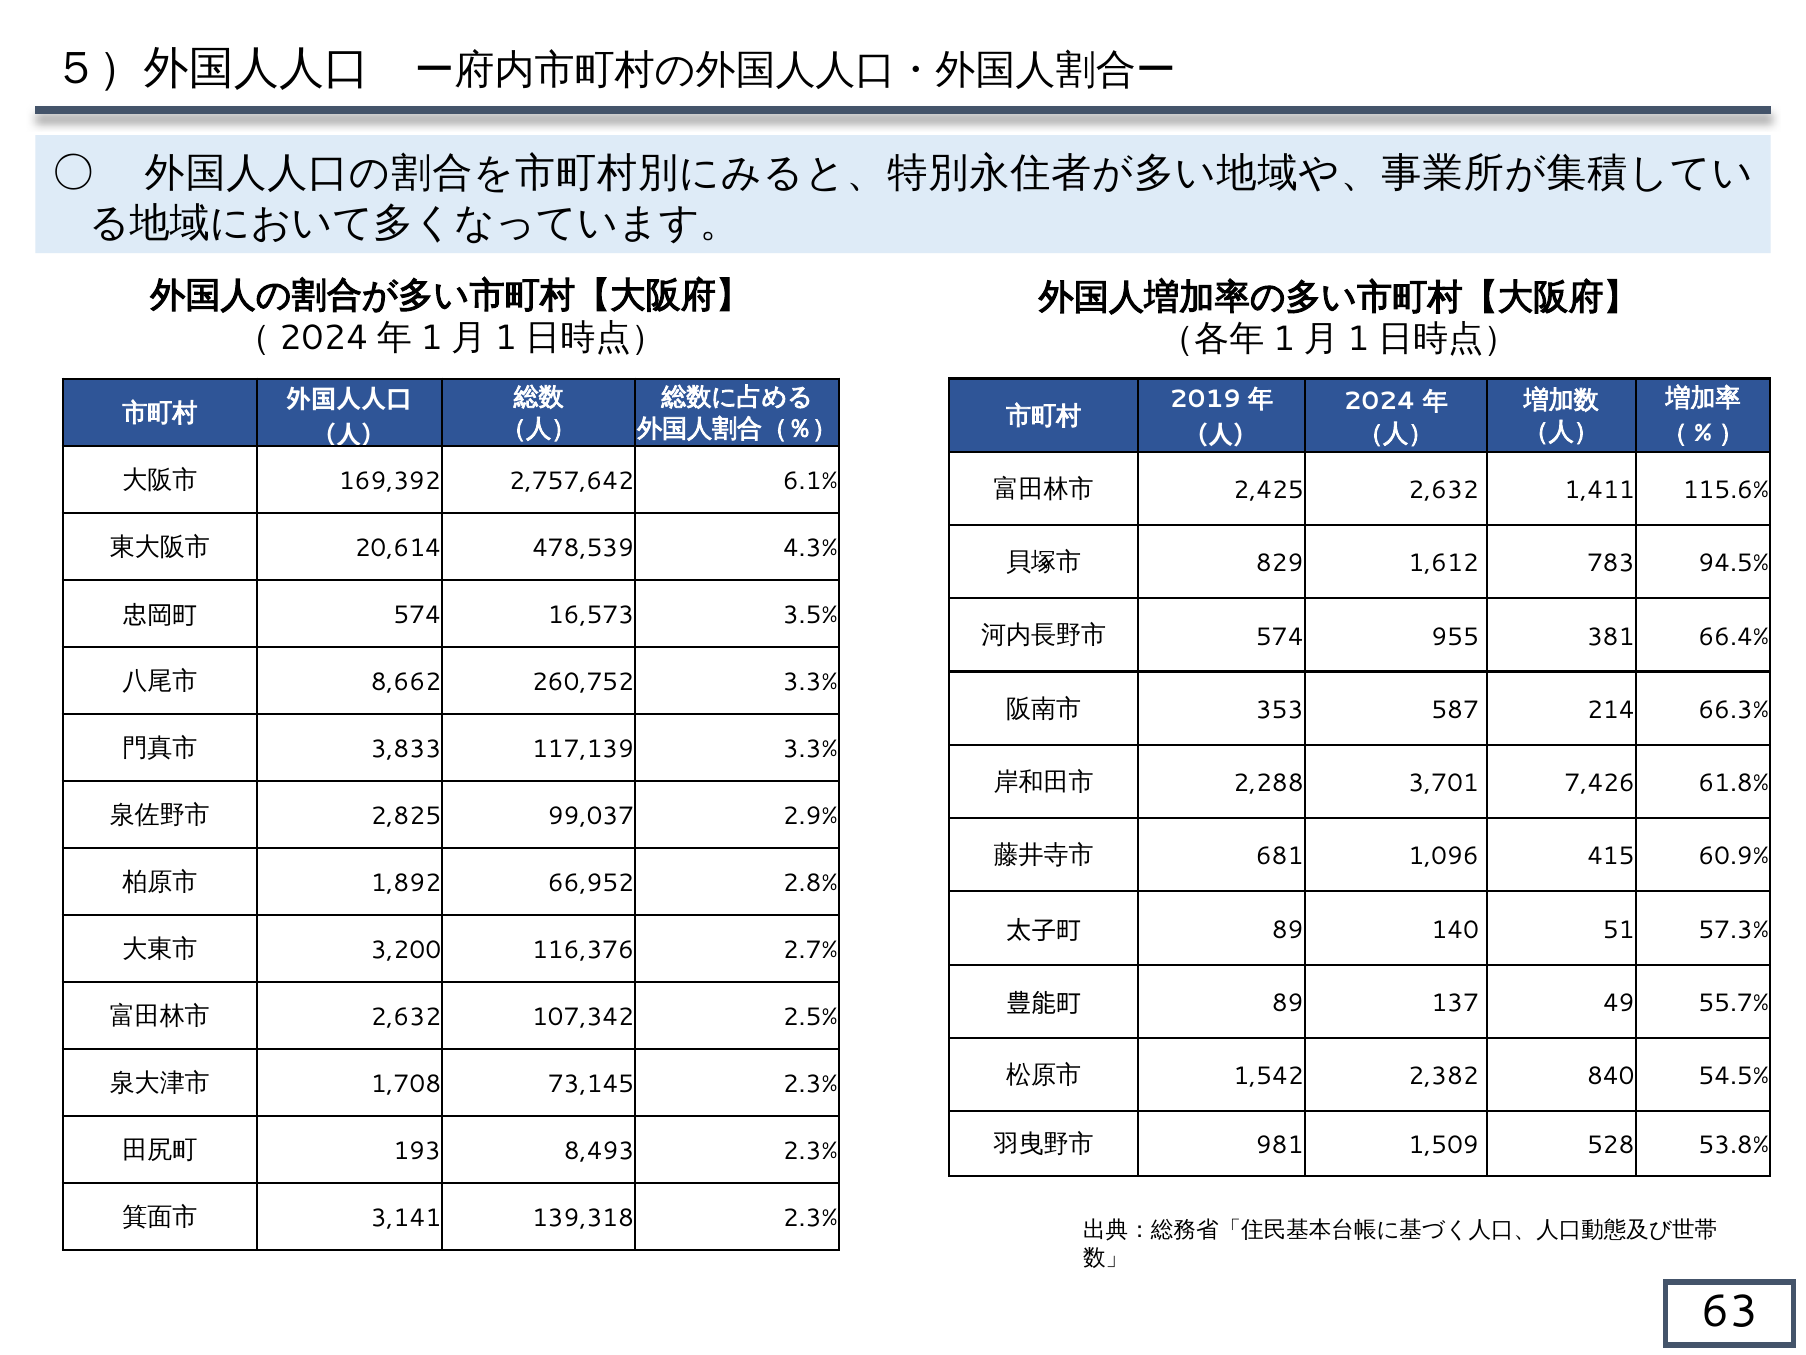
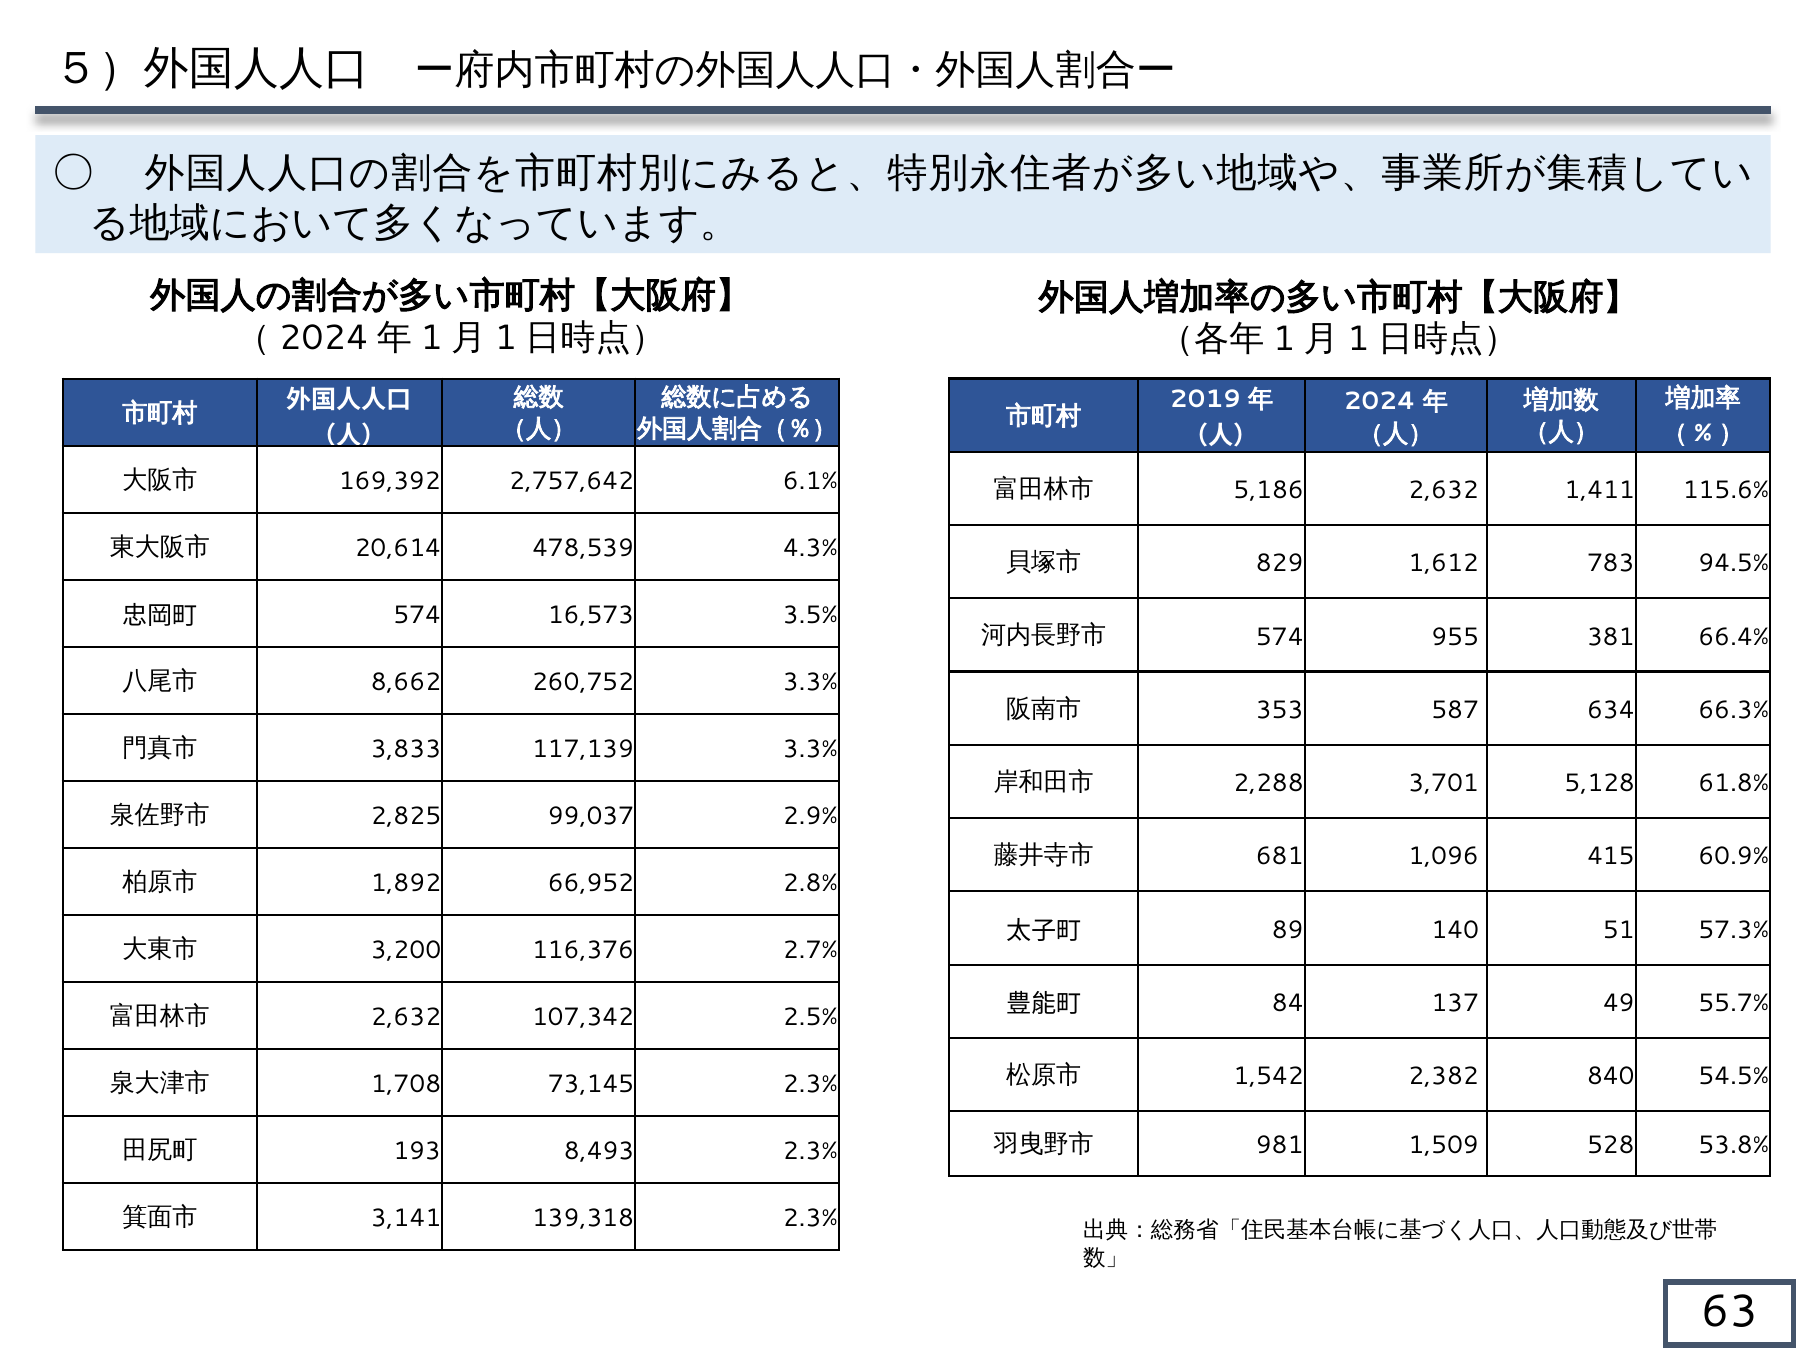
2,425: 2,425 -> 5,186 (1269, 490)
214: 214 -> 634 (1611, 710)
7,426: 7,426 -> 5,128 (1600, 783)
89: 89 -> 84 (1288, 1003)
